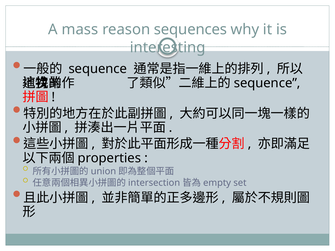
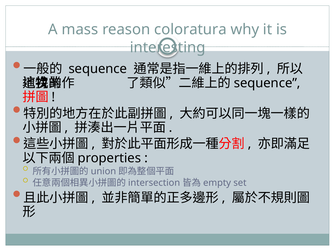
sequences: sequences -> coloratura (190, 30)
